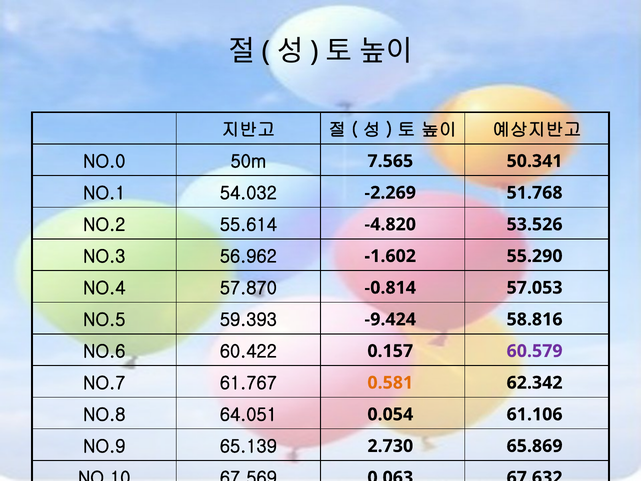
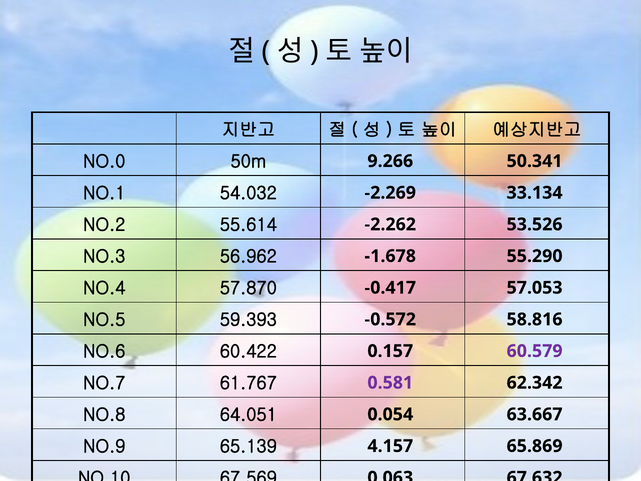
7.565: 7.565 -> 9.266 (390, 161)
51.768: 51.768 -> 33.134 (535, 193)
-4.820: -4.820 -> -2.262 (390, 224)
-1.602: -1.602 -> -1.678 (390, 256)
-0.814: -0.814 -> -0.417 (390, 288)
-9.424: -9.424 -> -0.572 (390, 319)
0.581 colour: orange -> purple (390, 383)
61.106: 61.106 -> 63.667 (535, 414)
2.730: 2.730 -> 4.157 (390, 446)
